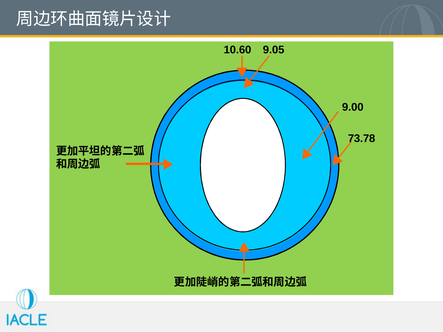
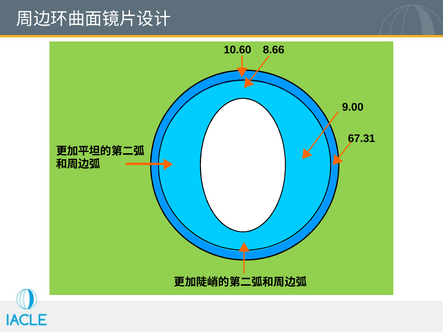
9.05: 9.05 -> 8.66 (274, 50)
73.78: 73.78 -> 67.31 (362, 139)
